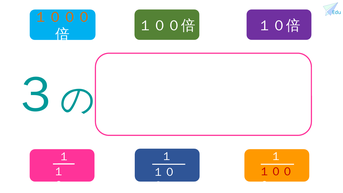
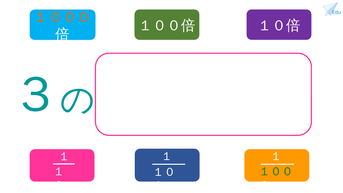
１００ colour: red -> green (276, 172)
